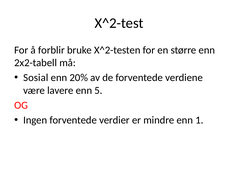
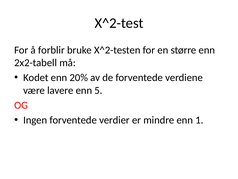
Sosial: Sosial -> Kodet (36, 77)
